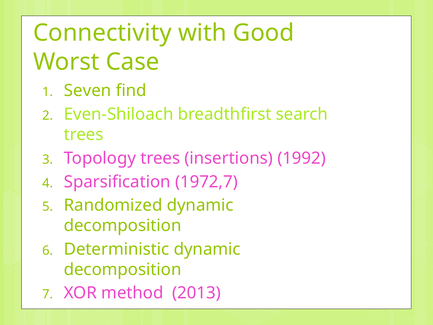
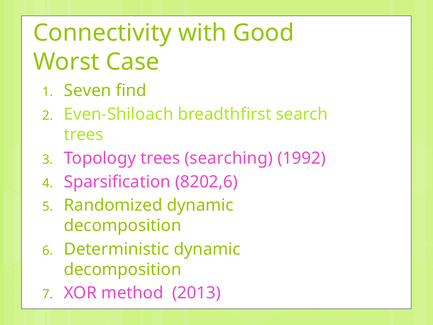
insertions: insertions -> searching (229, 158)
1972,7: 1972,7 -> 8202,6 (206, 182)
